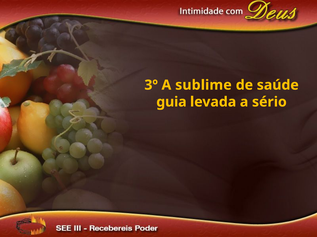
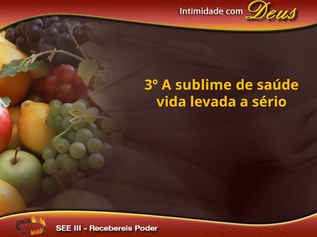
guia: guia -> vida (171, 102)
